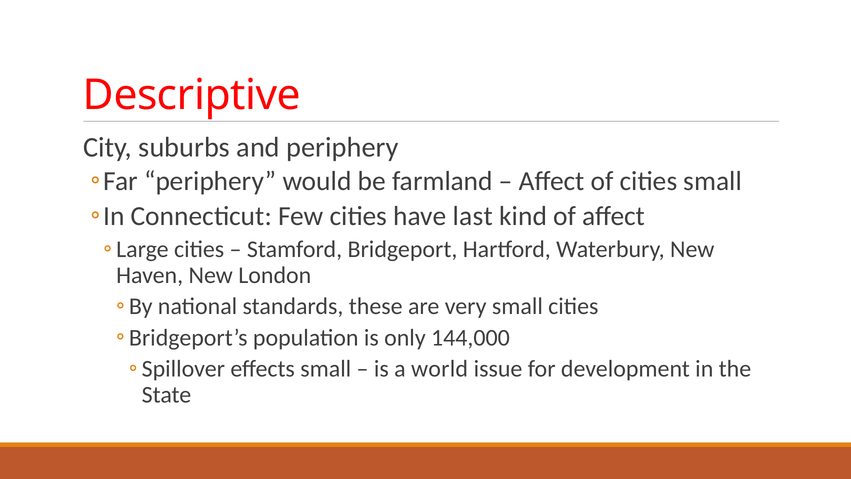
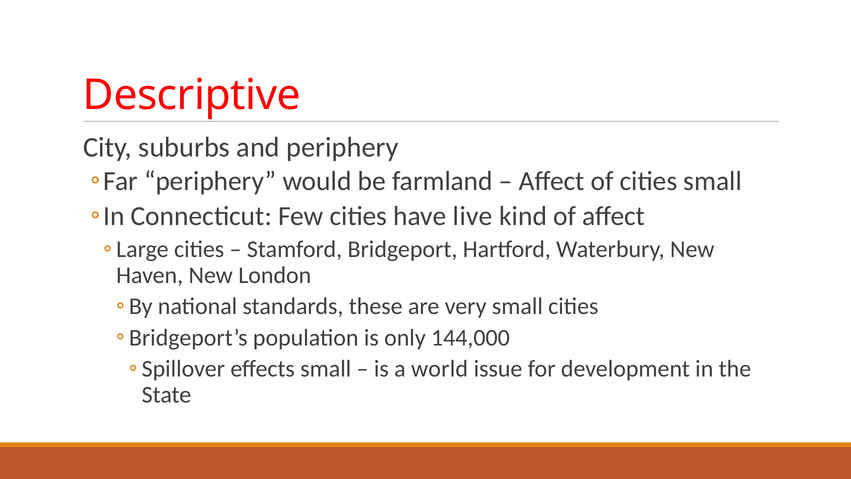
last: last -> live (473, 216)
